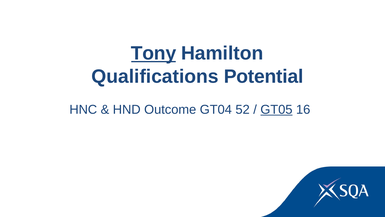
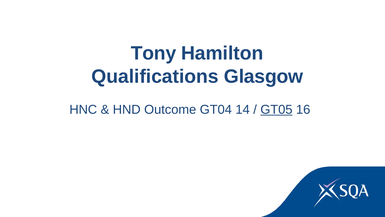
Tony underline: present -> none (154, 53)
Potential: Potential -> Glasgow (264, 76)
52: 52 -> 14 (243, 109)
